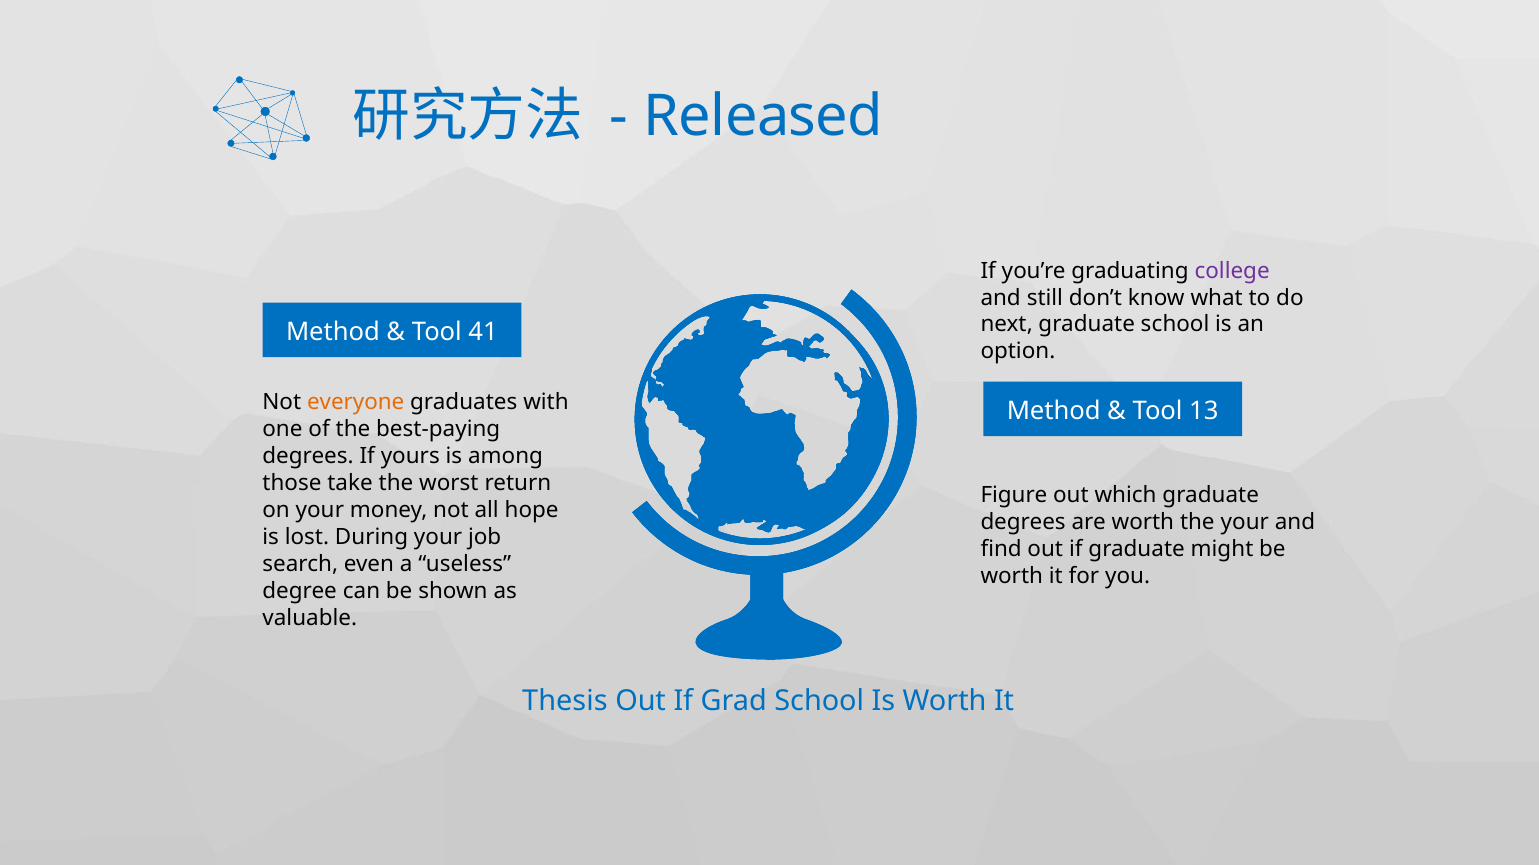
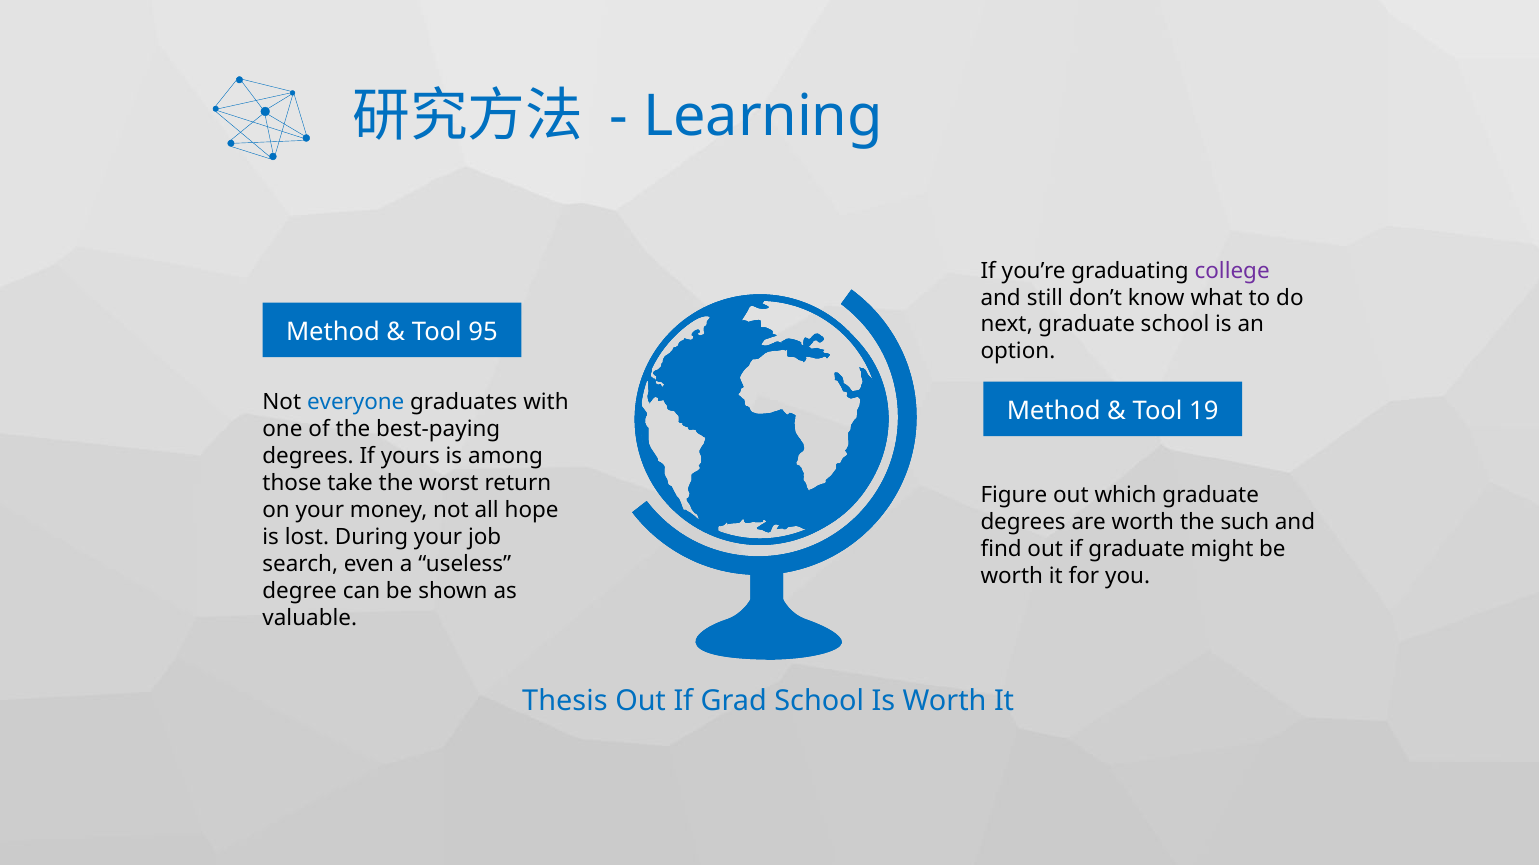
Released: Released -> Learning (763, 117)
41: 41 -> 95 (483, 332)
everyone colour: orange -> blue (356, 403)
13: 13 -> 19 (1204, 411)
the your: your -> such (1245, 523)
